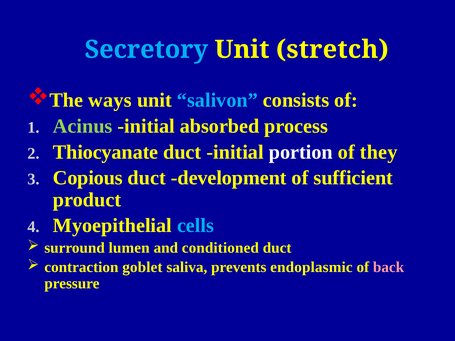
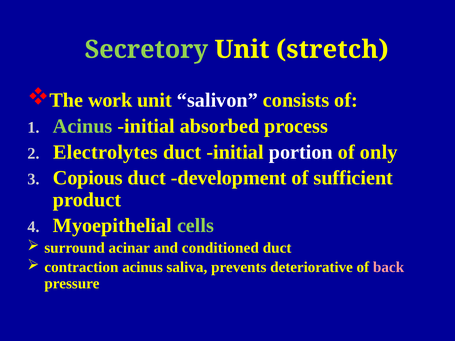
Secretory colour: light blue -> light green (146, 50)
ways: ways -> work (110, 100)
salivon colour: light blue -> white (217, 100)
Thiocyanate: Thiocyanate -> Electrolytes (105, 152)
they: they -> only (379, 152)
cells colour: light blue -> light green (196, 226)
lumen: lumen -> acinar (129, 248)
contraction goblet: goblet -> acinus (143, 267)
endoplasmic: endoplasmic -> deteriorative (312, 267)
